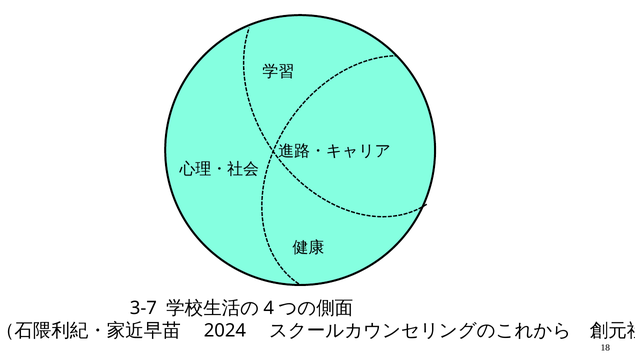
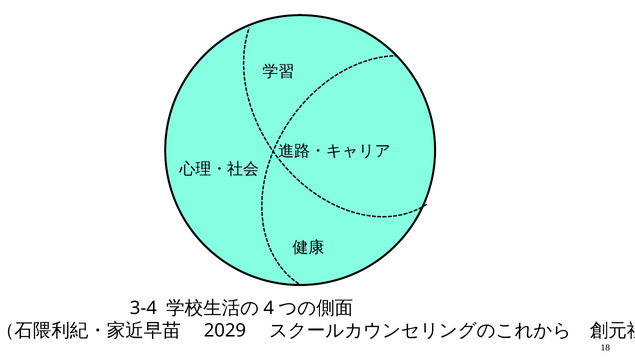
3-7: 3-7 -> 3-4 (143, 308)
2024: 2024 -> 2029 (225, 331)
